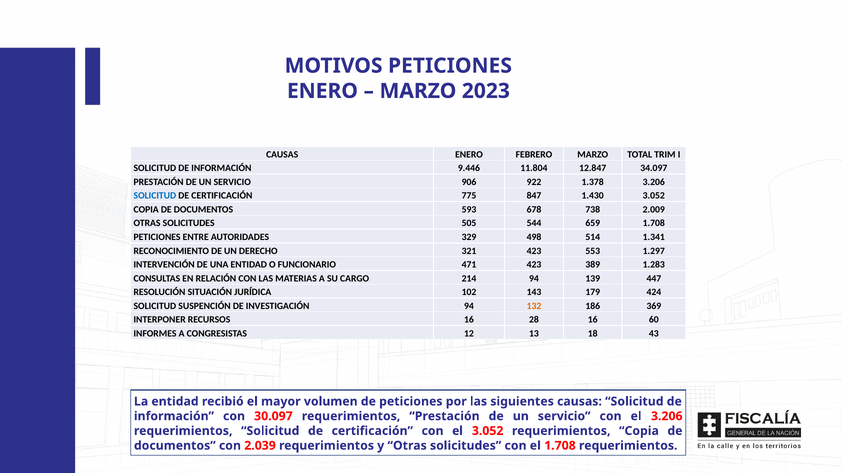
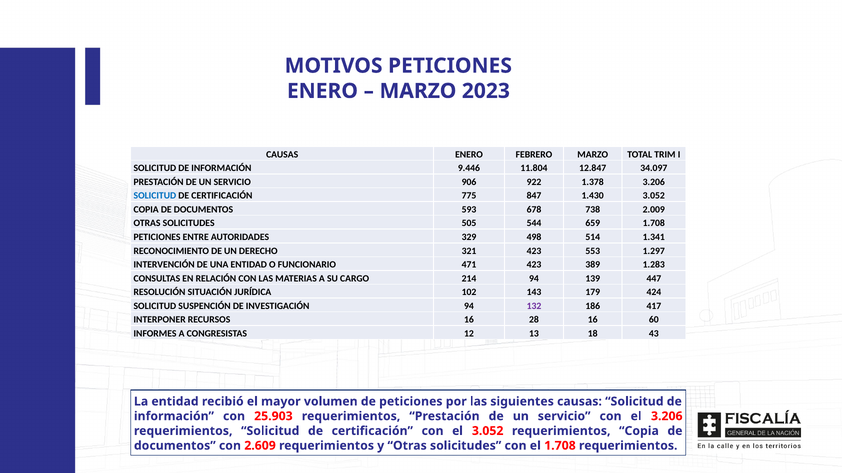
132 colour: orange -> purple (534, 306)
369: 369 -> 417 (654, 306)
30.097: 30.097 -> 25.903 (273, 417)
2.039: 2.039 -> 2.609 (260, 446)
